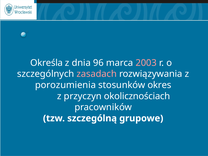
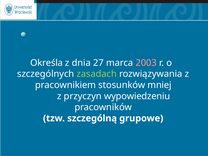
96: 96 -> 27 (98, 63)
zasadach colour: pink -> light green (97, 74)
porozumienia: porozumienia -> pracownikiem (66, 85)
okres: okres -> mniej (159, 85)
okolicznościach: okolicznościach -> wypowiedzeniu (137, 96)
